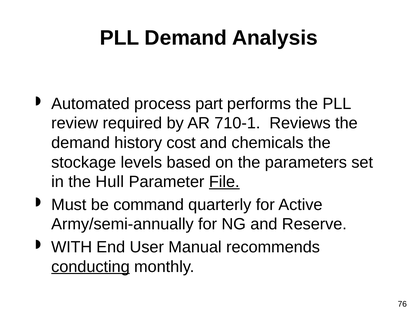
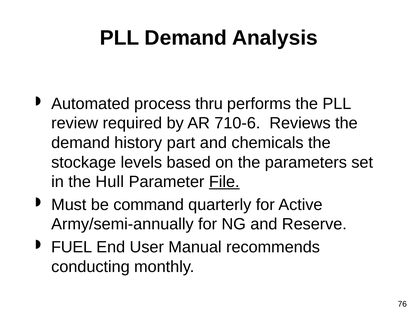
part: part -> thru (209, 104)
710-1: 710-1 -> 710-6 (237, 123)
cost: cost -> part (181, 143)
WITH: WITH -> FUEL (72, 247)
conducting underline: present -> none (90, 266)
